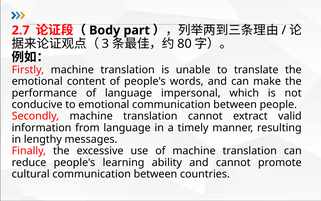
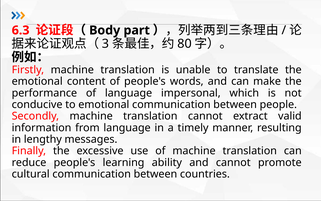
2.7: 2.7 -> 6.3 (21, 30)
